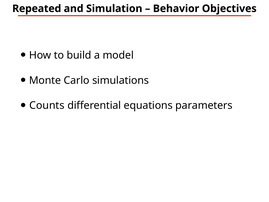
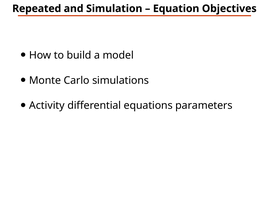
Behavior: Behavior -> Equation (176, 9)
Counts: Counts -> Activity (47, 105)
